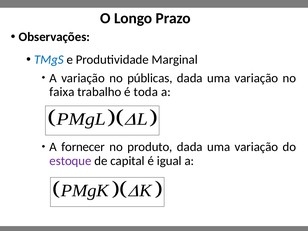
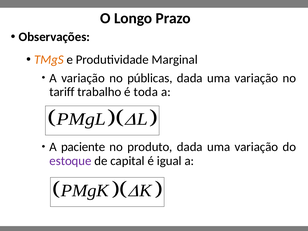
TMgS colour: blue -> orange (49, 60)
faixa: faixa -> tariff (62, 92)
fornecer: fornecer -> paciente (83, 147)
